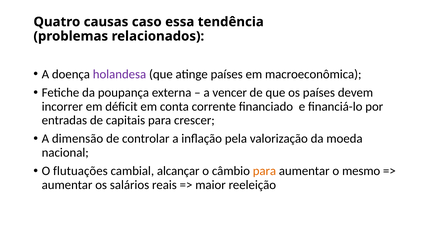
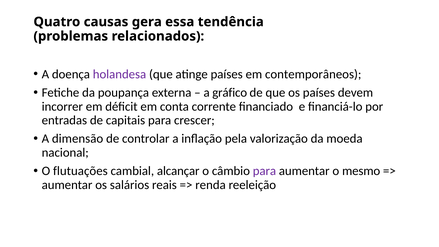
caso: caso -> gera (147, 22)
macroeconômica: macroeconômica -> contemporâneos (313, 74)
vencer: vencer -> gráfico (230, 93)
para colour: orange -> purple (264, 171)
maior: maior -> renda (211, 185)
